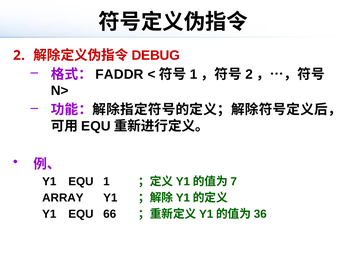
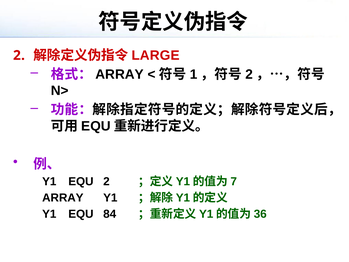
DEBUG: DEBUG -> LARGE (156, 55)
FADDR: FADDR -> ARRAY (120, 74)
EQU 1: 1 -> 2 (106, 181)
66: 66 -> 84 (110, 214)
